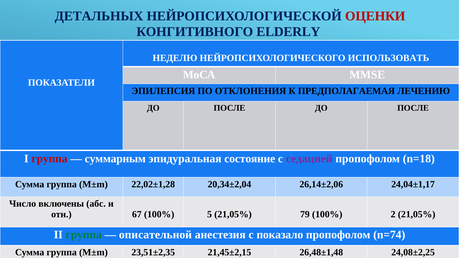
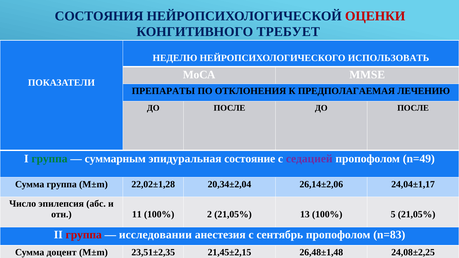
ДЕТАЛЬНЫХ: ДЕТАЛЬНЫХ -> СОСТОЯНИЯ (99, 16)
ELDERLY: ELDERLY -> ТРЕБУЕТ (288, 32)
ЭПИЛЕПСИЯ: ЭПИЛЕПСИЯ -> ПРЕПАРАТЫ (163, 91)
группа colour: red -> green (49, 159)
n=18: n=18 -> n=49 (419, 159)
включены: включены -> эпилепсия (61, 204)
67: 67 -> 11 (137, 215)
5: 5 -> 2 (210, 215)
79: 79 -> 13 (305, 215)
2: 2 -> 5 (393, 215)
группа colour: green -> red (84, 235)
описательной: описательной -> исследовании (155, 235)
показало: показало -> сентябрь (280, 235)
n=74: n=74 -> n=83 (389, 235)
группа: группа -> доцент (62, 253)
